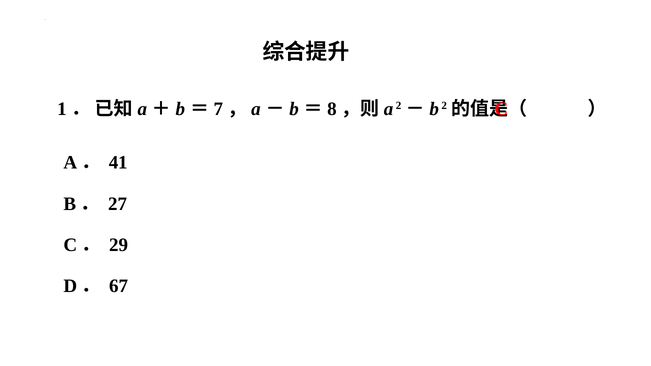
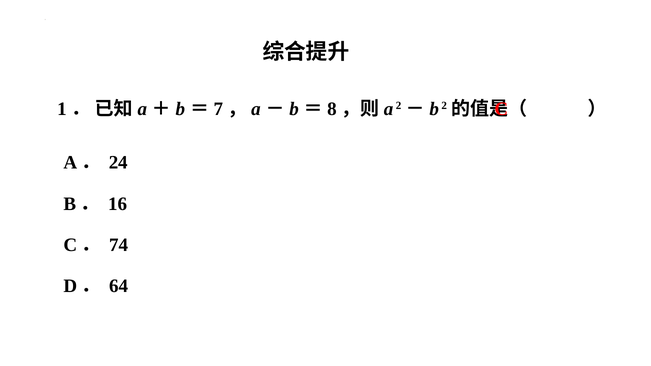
41: 41 -> 24 (118, 163)
27: 27 -> 16 (118, 204)
29: 29 -> 74 (119, 245)
67: 67 -> 64 (119, 286)
